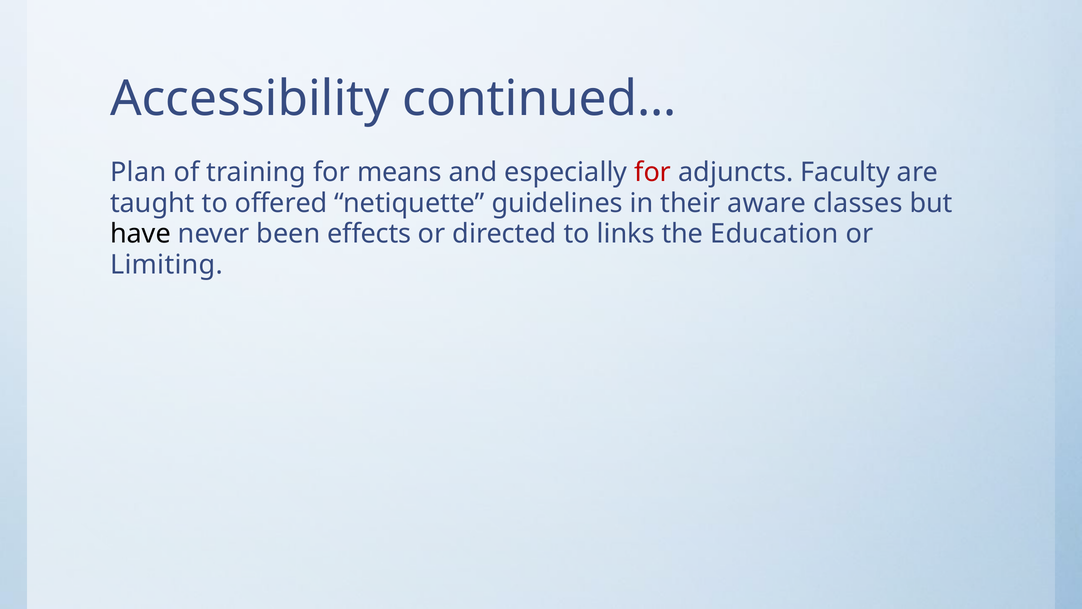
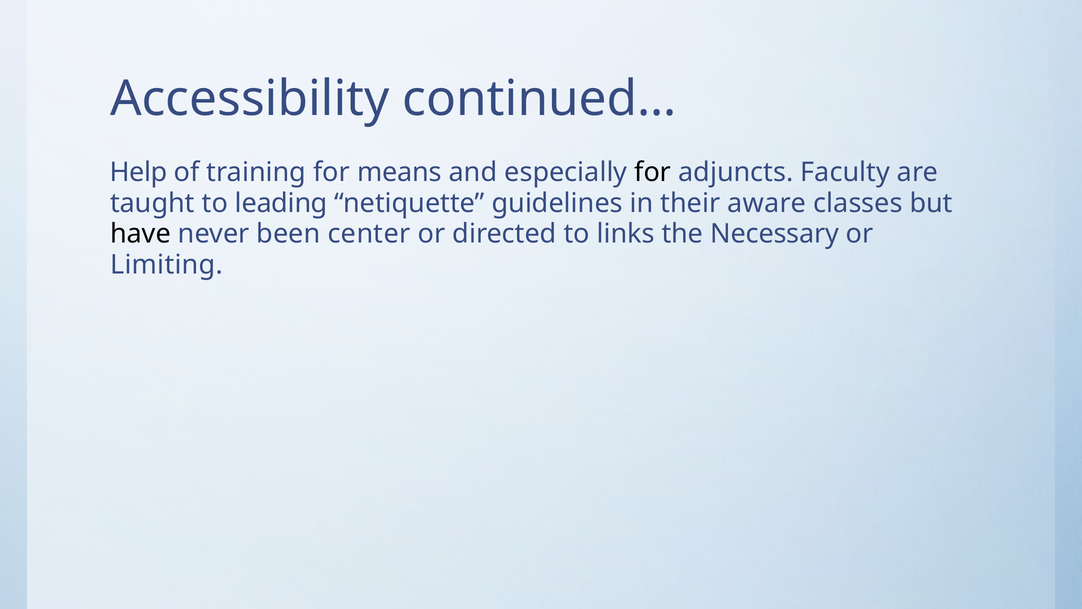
Plan: Plan -> Help (139, 172)
for colour: red -> black (653, 172)
offered: offered -> leading (281, 203)
effects: effects -> center (369, 234)
Education: Education -> Necessary (775, 234)
